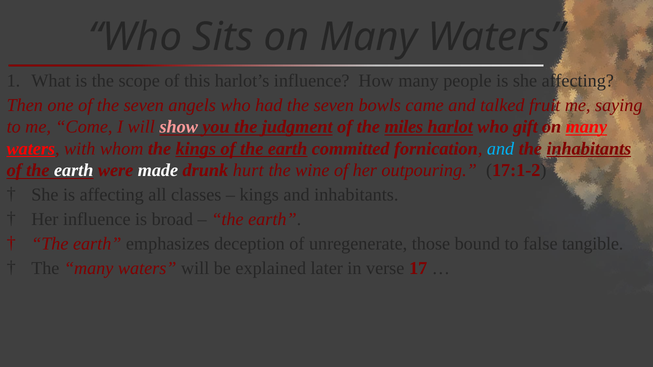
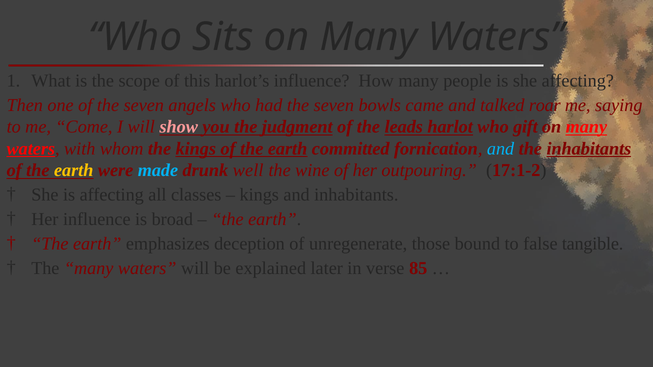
fruit: fruit -> roar (545, 105)
miles: miles -> leads (404, 127)
earth colour: white -> yellow (74, 171)
made colour: white -> light blue (158, 171)
hurt: hurt -> well (248, 171)
17: 17 -> 85 (418, 269)
